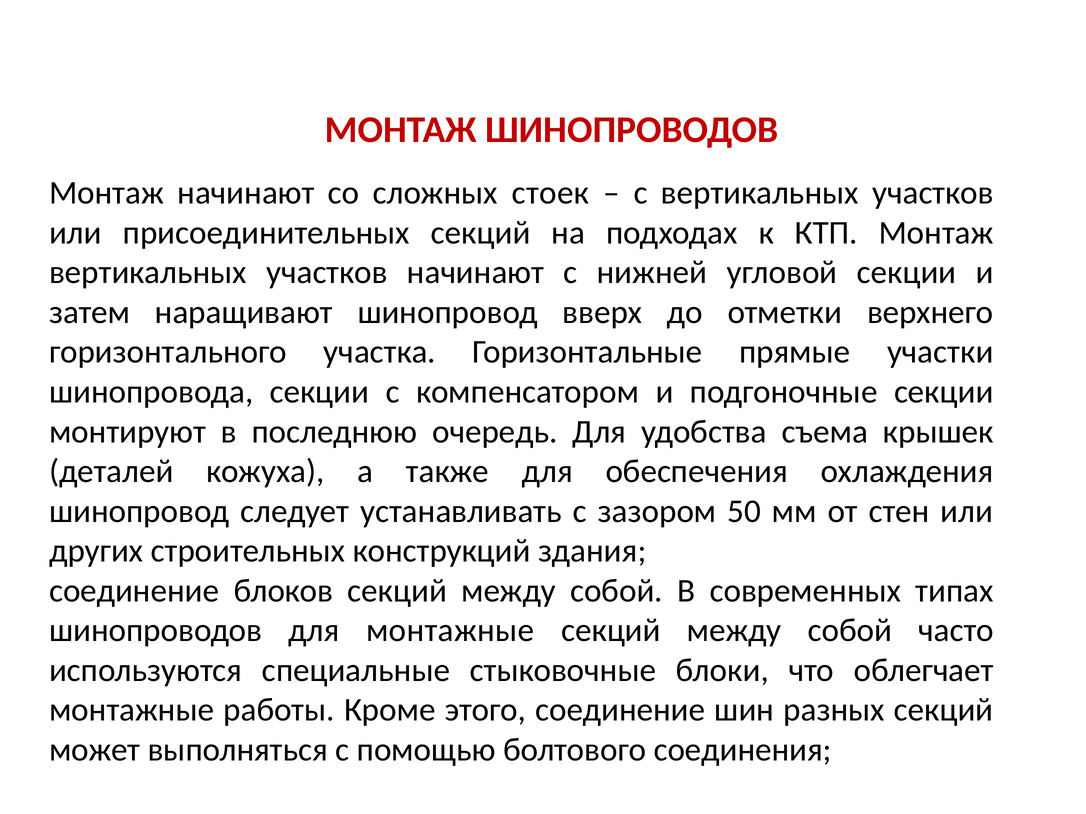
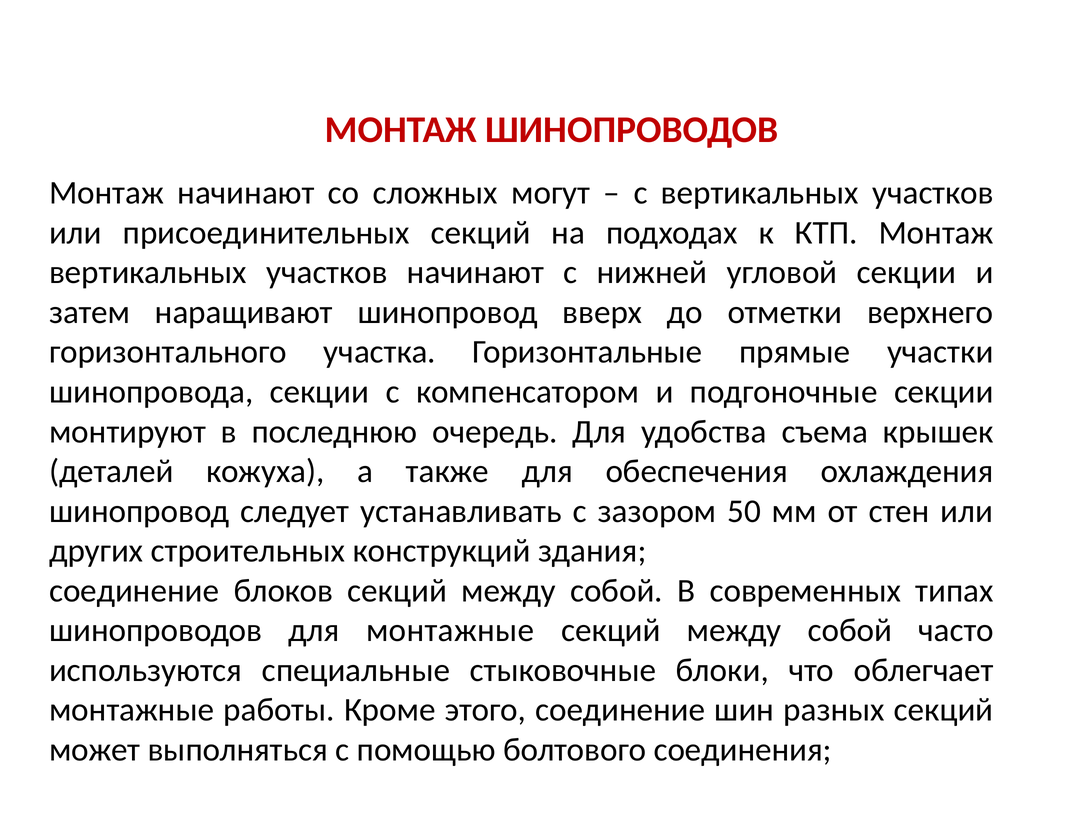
стоек: стоек -> могут (551, 193)
